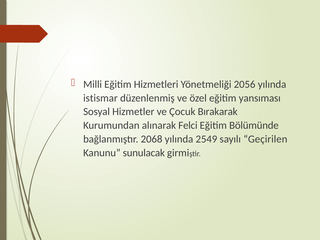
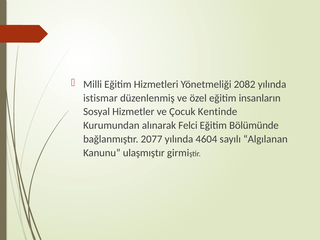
2056: 2056 -> 2082 (245, 84)
yansıması: yansıması -> insanların (260, 98)
Bırakarak: Bırakarak -> Kentinde (218, 112)
2068: 2068 -> 2077 (152, 139)
2549: 2549 -> 4604 (206, 139)
Geçirilen: Geçirilen -> Algılanan (265, 139)
sunulacak: sunulacak -> ulaşmıştır (144, 153)
